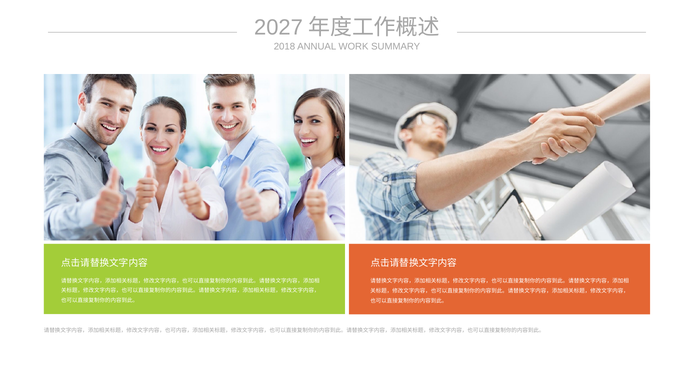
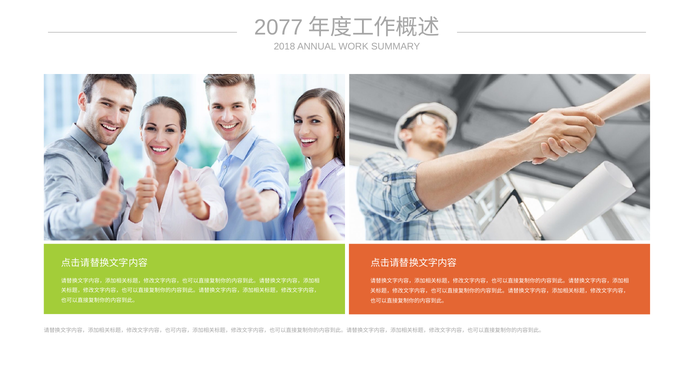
2027: 2027 -> 2077 (278, 27)
